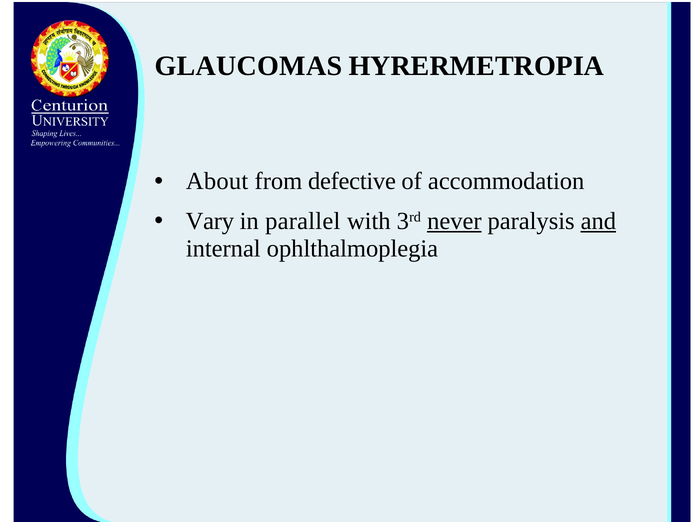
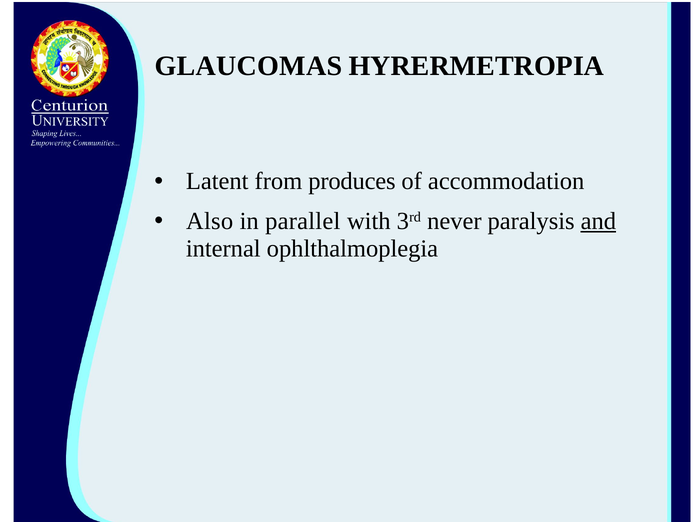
About: About -> Latent (217, 181)
defective: defective -> produces (352, 181)
Vary: Vary -> Also (210, 221)
never underline: present -> none (454, 221)
